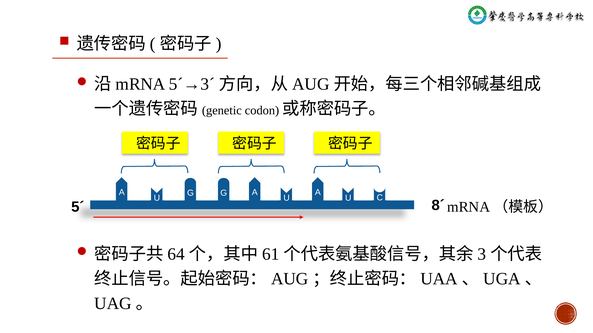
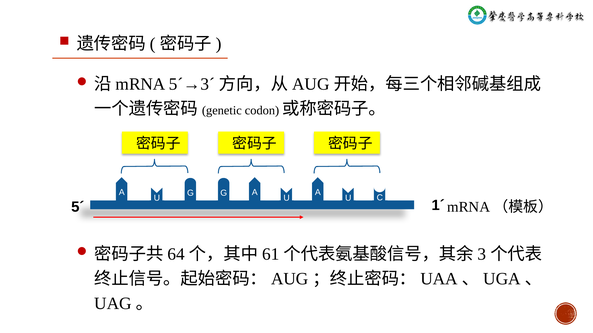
8´: 8´ -> 1´ (438, 206)
